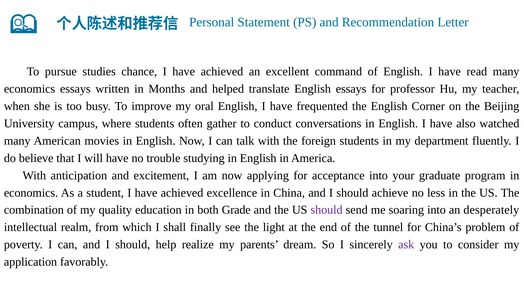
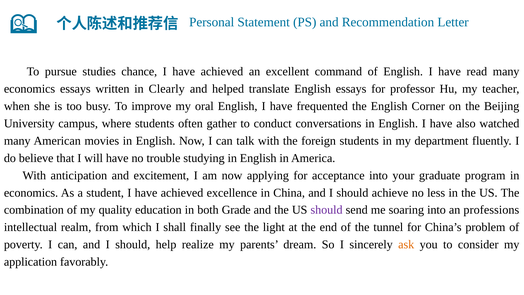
Months: Months -> Clearly (167, 89)
desperately: desperately -> professions (491, 210)
ask colour: purple -> orange (406, 244)
